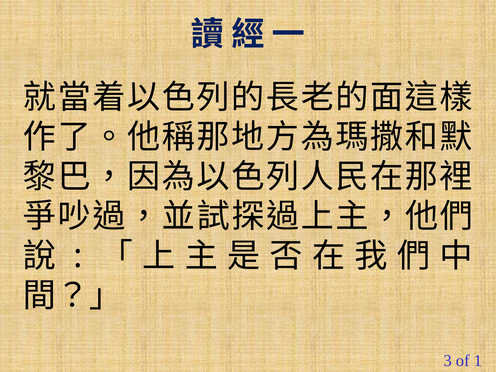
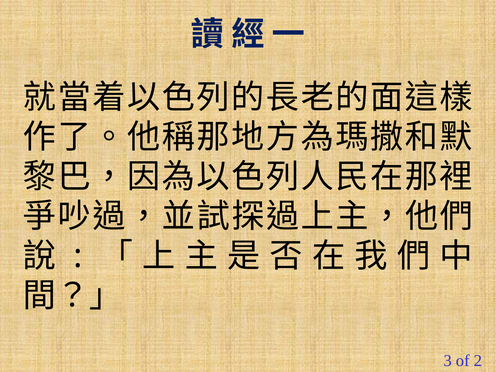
1: 1 -> 2 (478, 361)
